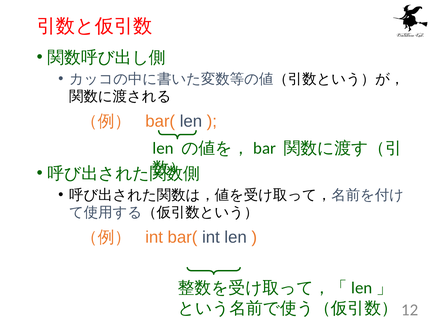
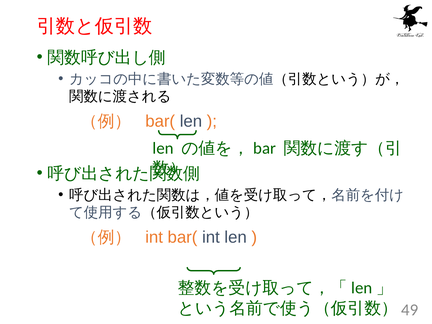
12: 12 -> 49 (410, 310)
